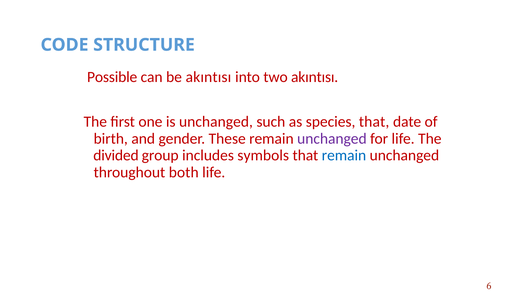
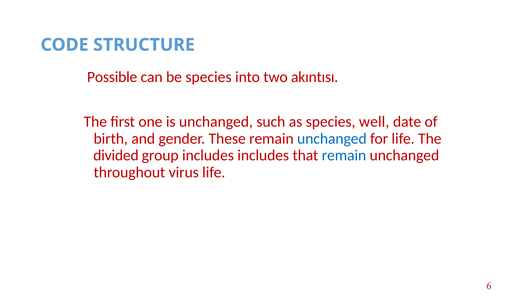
be akıntısı: akıntısı -> species (209, 77)
species that: that -> well (374, 122)
unchanged colour: purple -> blue (332, 138)
includes symbols: symbols -> includes (263, 155)
both: both -> virus (184, 172)
